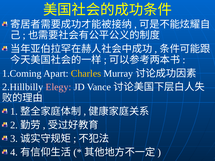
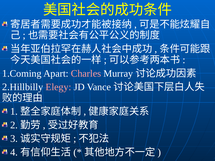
Charles colour: yellow -> pink (86, 74)
